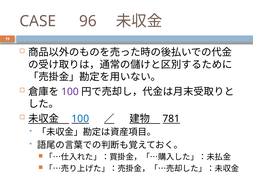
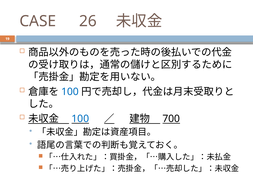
96: 96 -> 26 (88, 21)
100 colour: purple -> blue (70, 92)
781: 781 -> 700 (171, 118)
